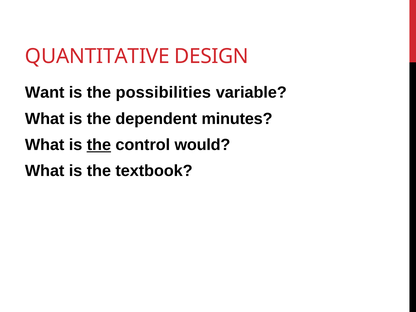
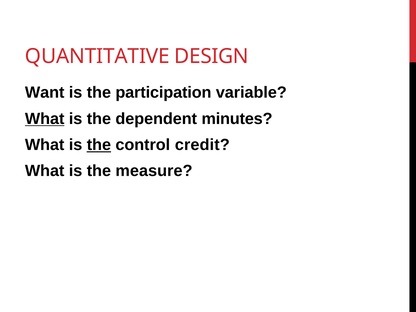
possibilities: possibilities -> participation (163, 93)
What underline: none -> present (45, 119)
would: would -> credit (202, 145)
textbook: textbook -> measure (154, 171)
